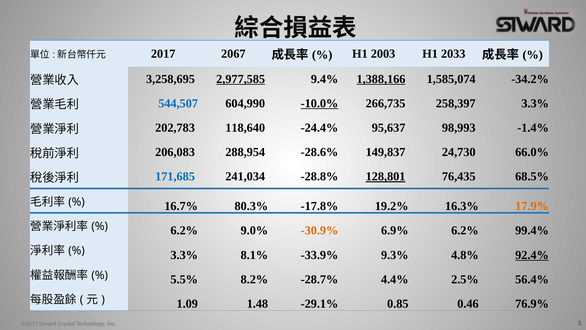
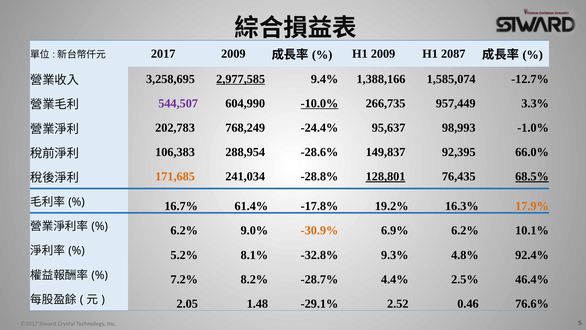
2017 2067: 2067 -> 2009 (233, 54)
H1 2003: 2003 -> 2009 (383, 54)
2033: 2033 -> 2087 (453, 54)
1,388,166 underline: present -> none (381, 79)
-34.2%: -34.2% -> -12.7% (530, 79)
544,507 colour: blue -> purple (178, 103)
258,397: 258,397 -> 957,449 (456, 103)
118,640: 118,640 -> 768,249 (245, 128)
-1.4%: -1.4% -> -1.0% (533, 128)
206,083: 206,083 -> 106,383 (175, 152)
24,730: 24,730 -> 92,395 (459, 152)
171,685 colour: blue -> orange (175, 176)
68.5% underline: none -> present (532, 176)
80.3%: 80.3% -> 61.4% (251, 206)
99.4%: 99.4% -> 10.1% (532, 230)
3.3%: 3.3% -> 5.2% (184, 255)
-33.9%: -33.9% -> -32.8% (319, 255)
92.4% underline: present -> none (532, 255)
5.5%: 5.5% -> 7.2% (184, 279)
56.4%: 56.4% -> 46.4% (532, 279)
1.09: 1.09 -> 2.05 (187, 304)
0.85: 0.85 -> 2.52 (398, 304)
76.9%: 76.9% -> 76.6% (532, 304)
